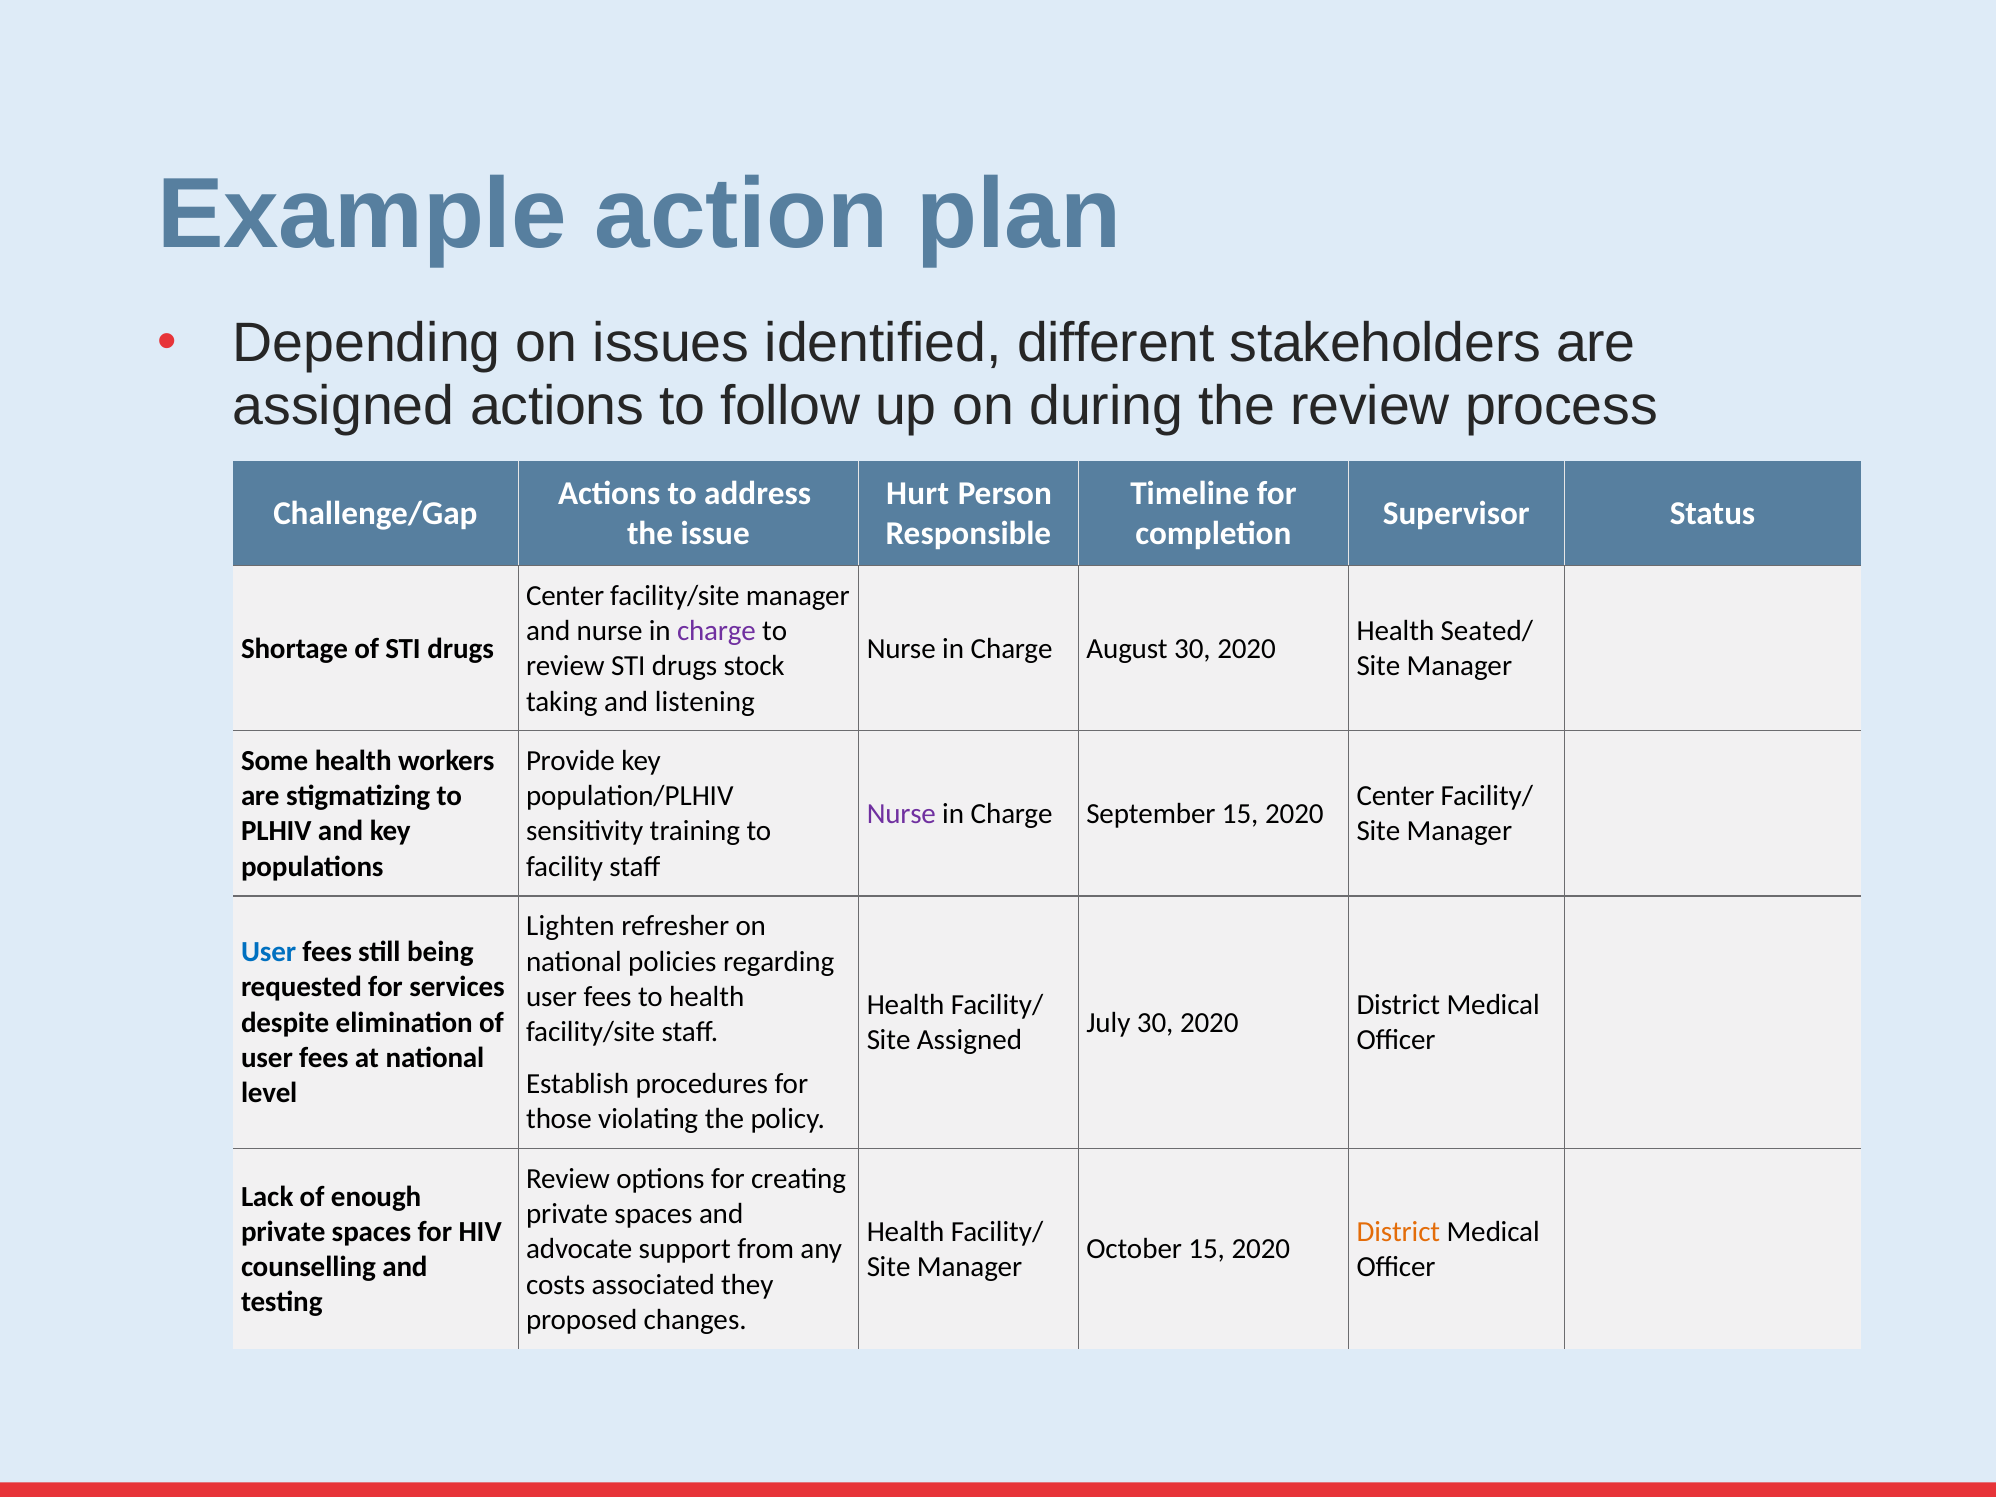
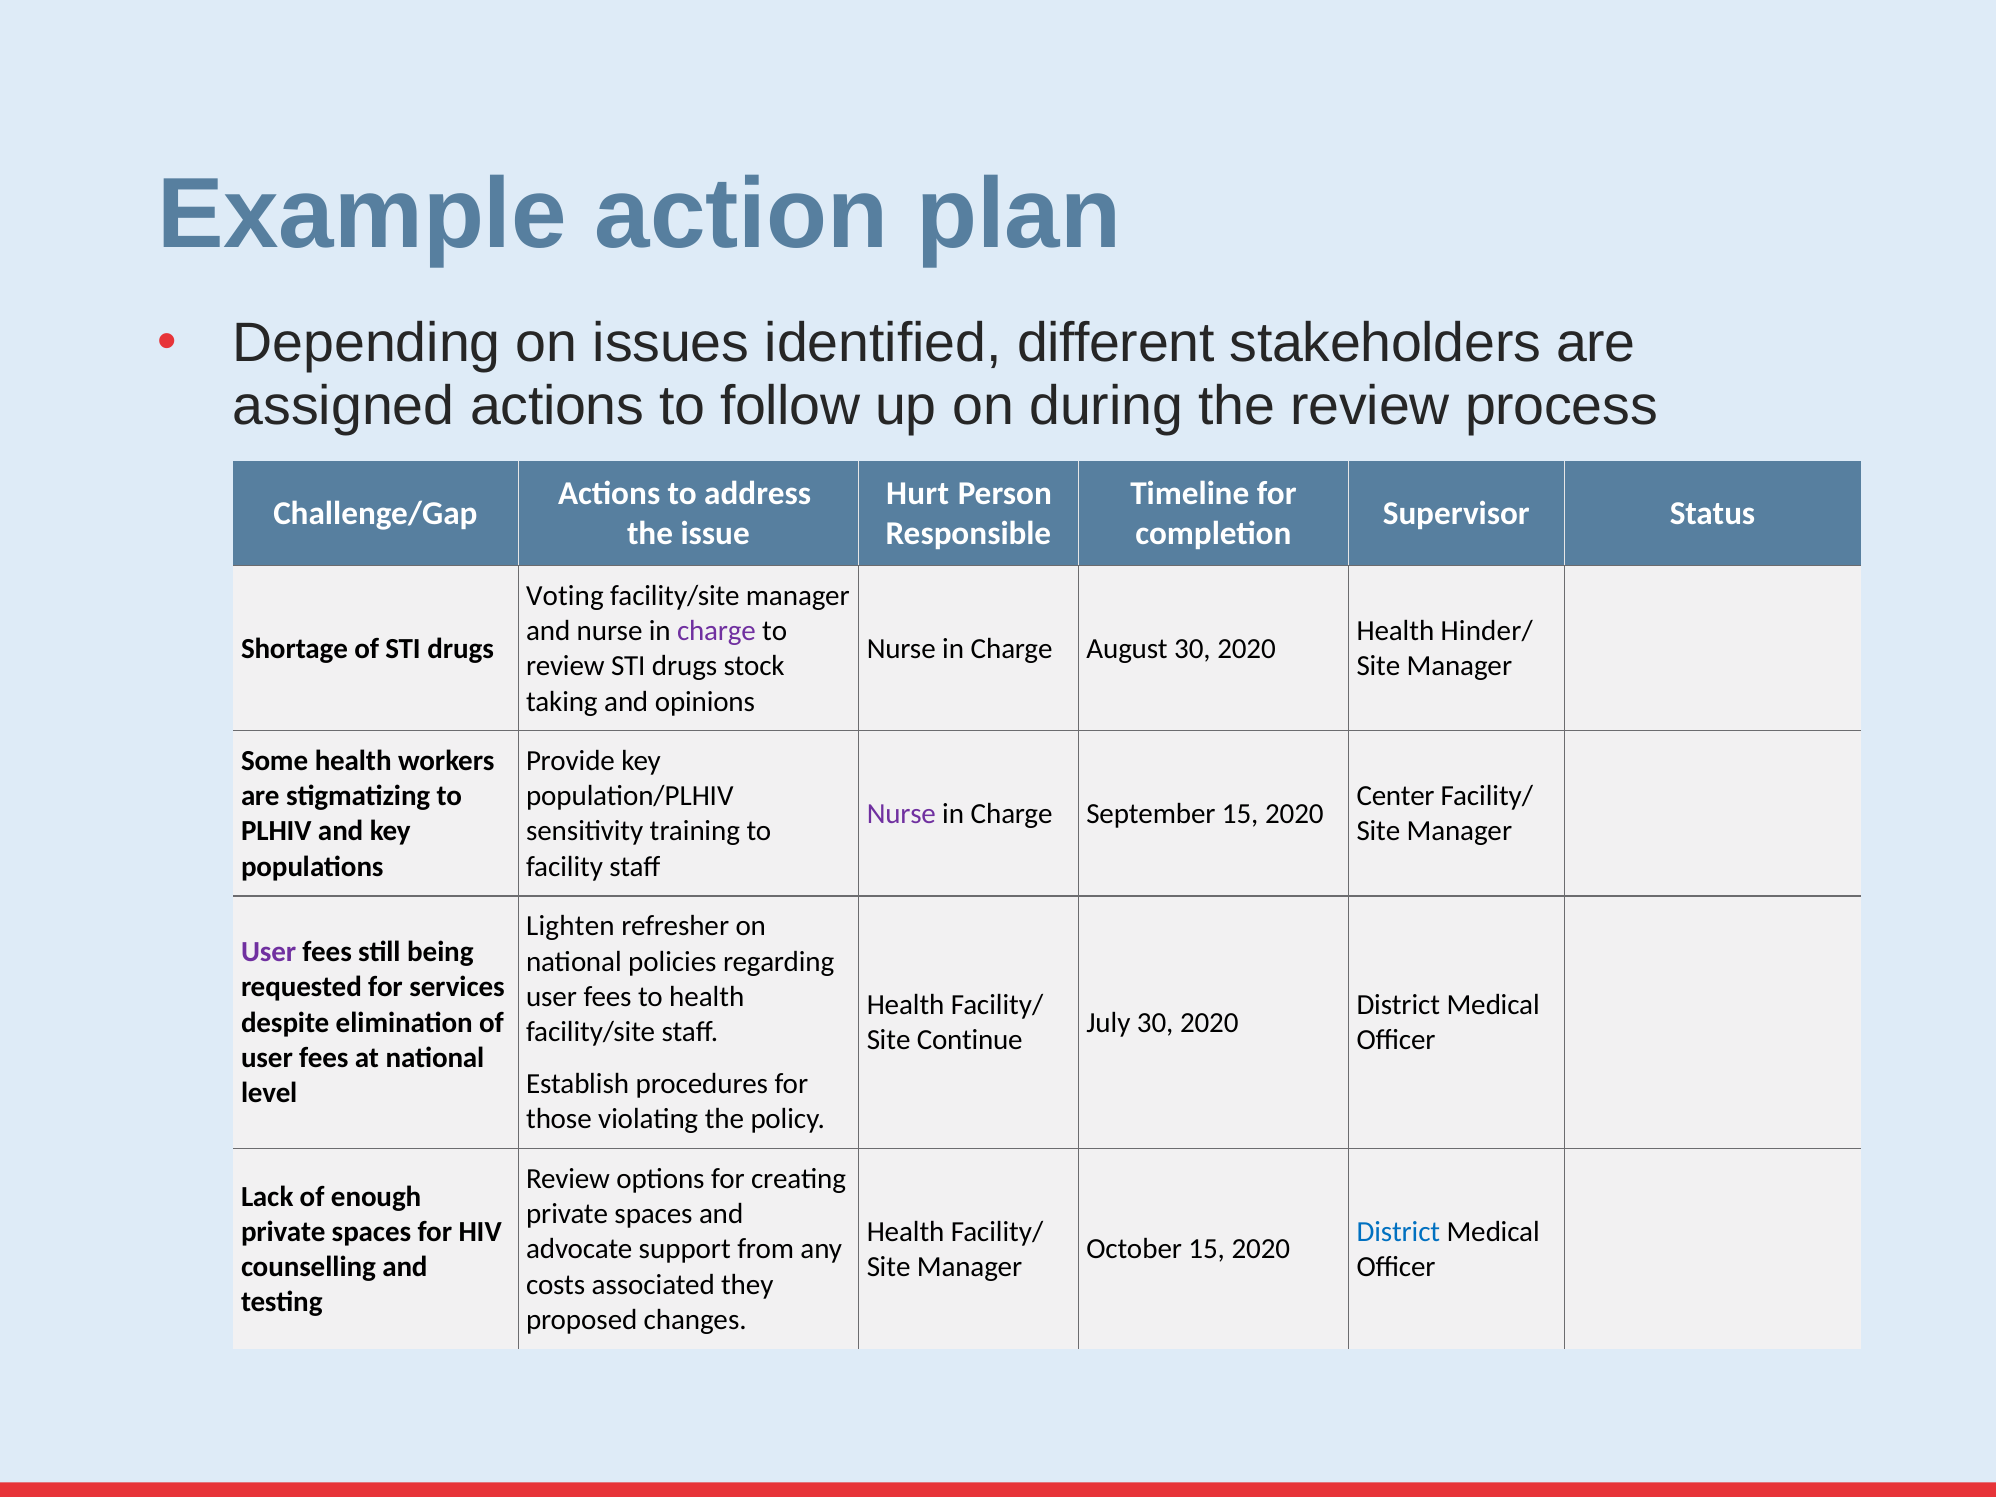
Center: Center -> Voting (565, 596)
Seated/: Seated/ -> Hinder/ (1487, 631)
listening: listening -> opinions (705, 701)
User colour: blue -> purple (269, 952)
Site Assigned: Assigned -> Continue (970, 1040)
District colour: orange -> blue (1398, 1232)
